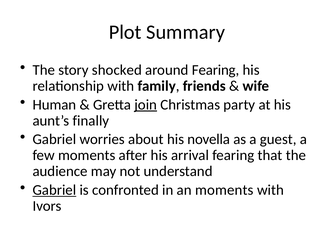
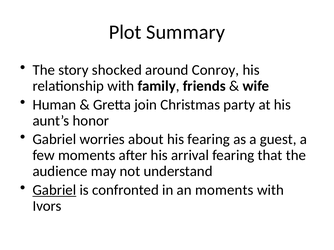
around Fearing: Fearing -> Conroy (215, 70)
join underline: present -> none (146, 105)
finally: finally -> honor (91, 121)
his novella: novella -> fearing (209, 140)
